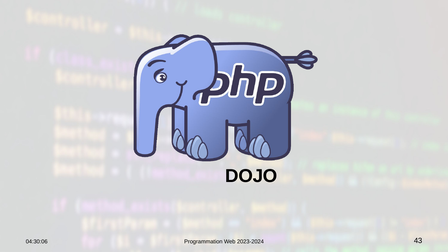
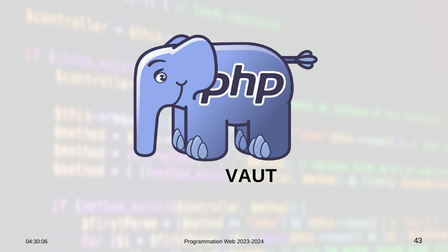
DOJO: DOJO -> VAUT (251, 176)
